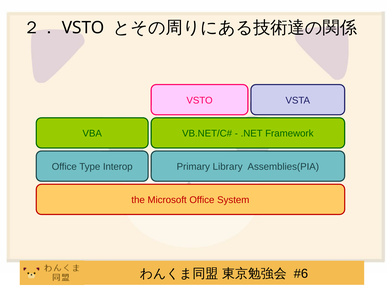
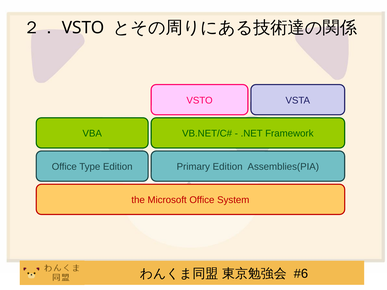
Type Interop: Interop -> Edition (118, 167)
Primary Library: Library -> Edition (228, 167)
